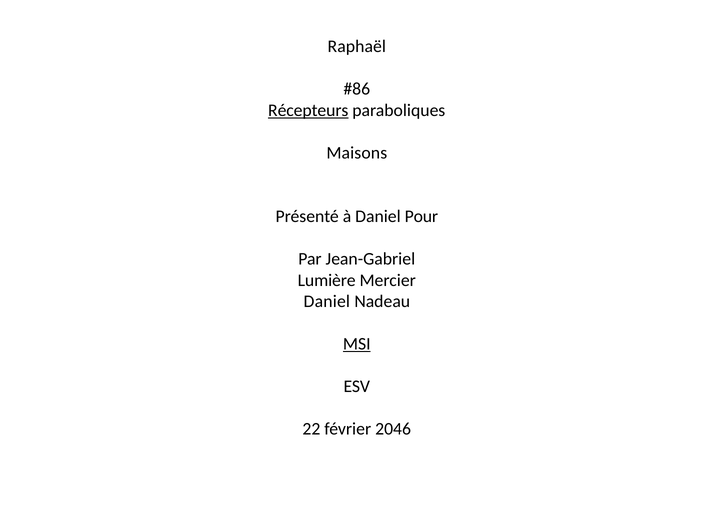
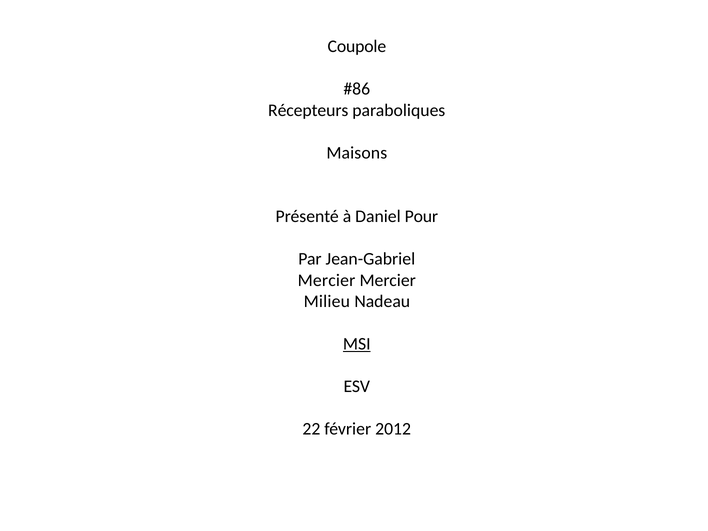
Raphaël: Raphaël -> Coupole (357, 47)
Récepteurs underline: present -> none (308, 110)
Lumière: Lumière -> Mercier (327, 280)
Daniel: Daniel -> Milieu (327, 302)
2046: 2046 -> 2012 (393, 429)
